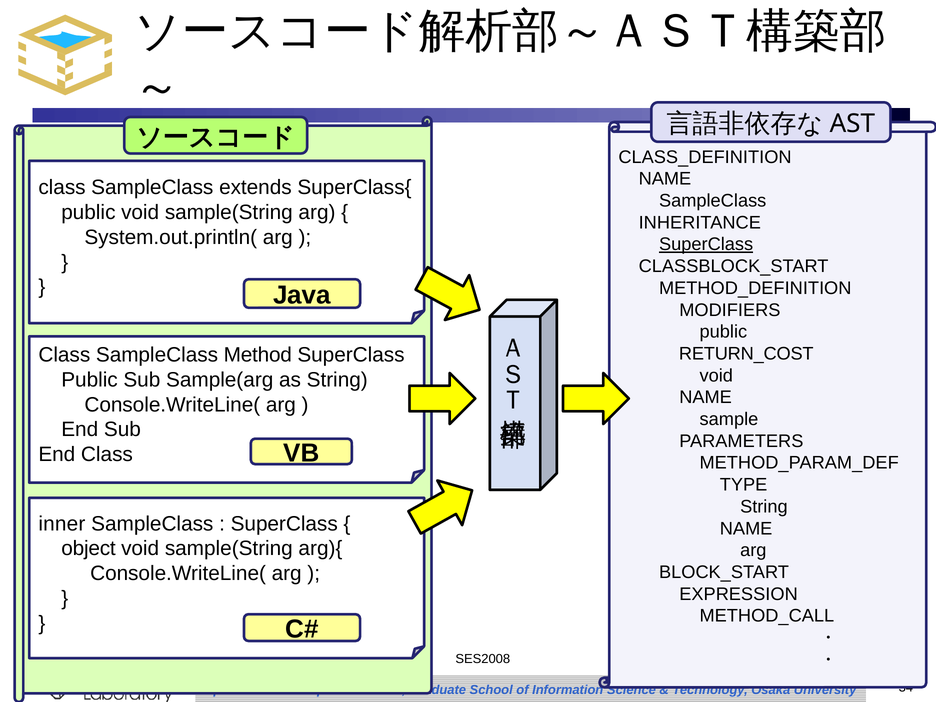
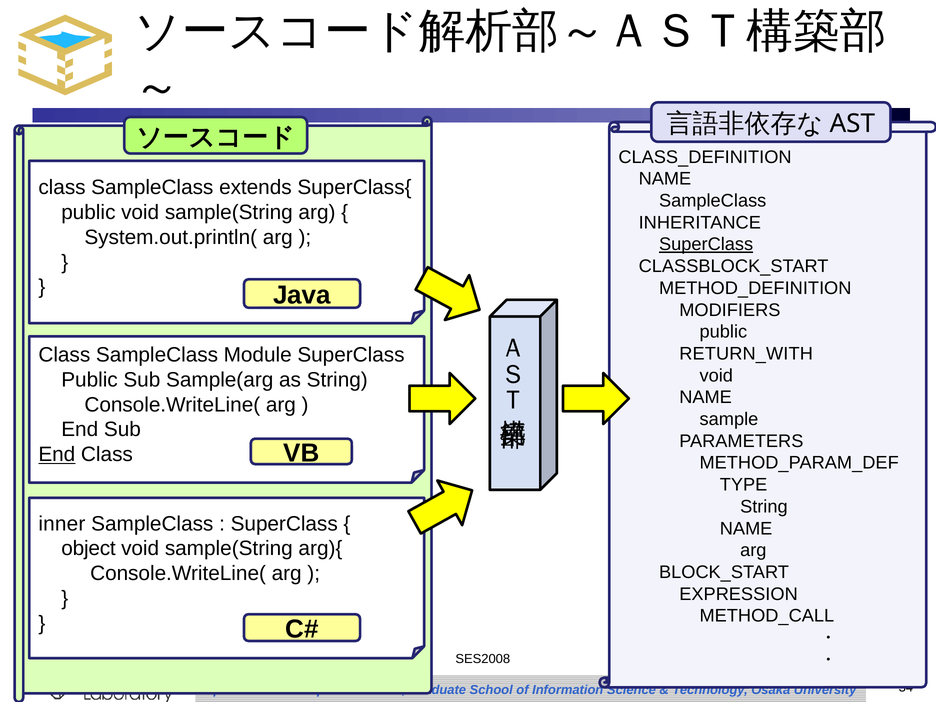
Method: Method -> Module (258, 355)
RETURN_COST: RETURN_COST -> RETURN_WITH (746, 354)
End underline: none -> present (57, 455)
